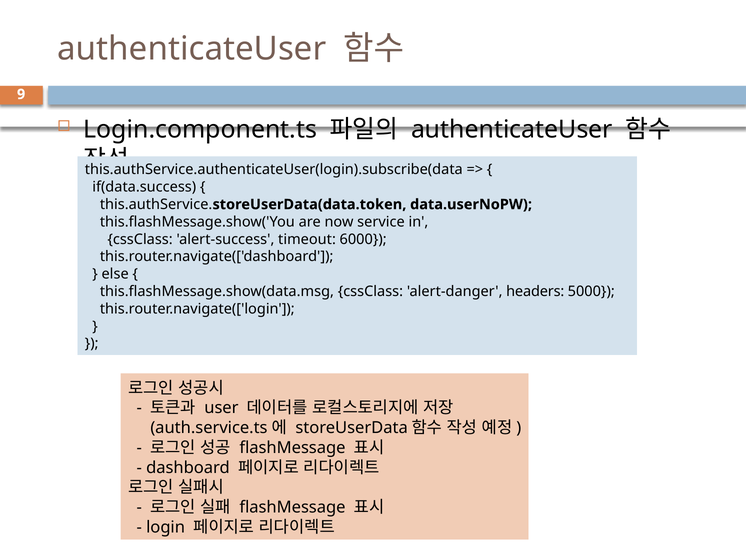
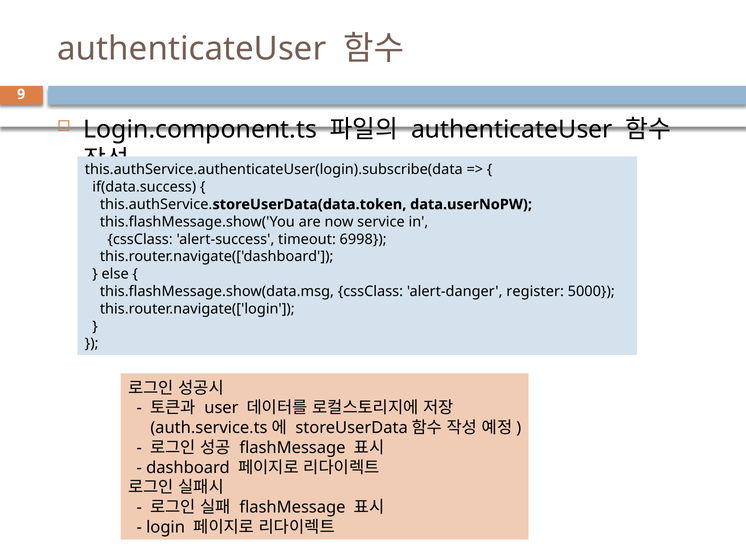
6000: 6000 -> 6998 (363, 239)
headers: headers -> register (535, 292)
